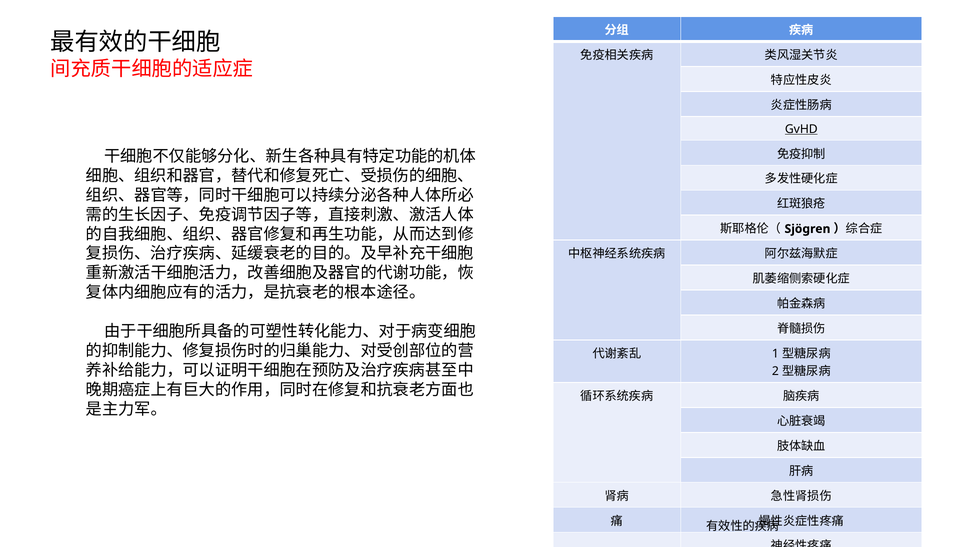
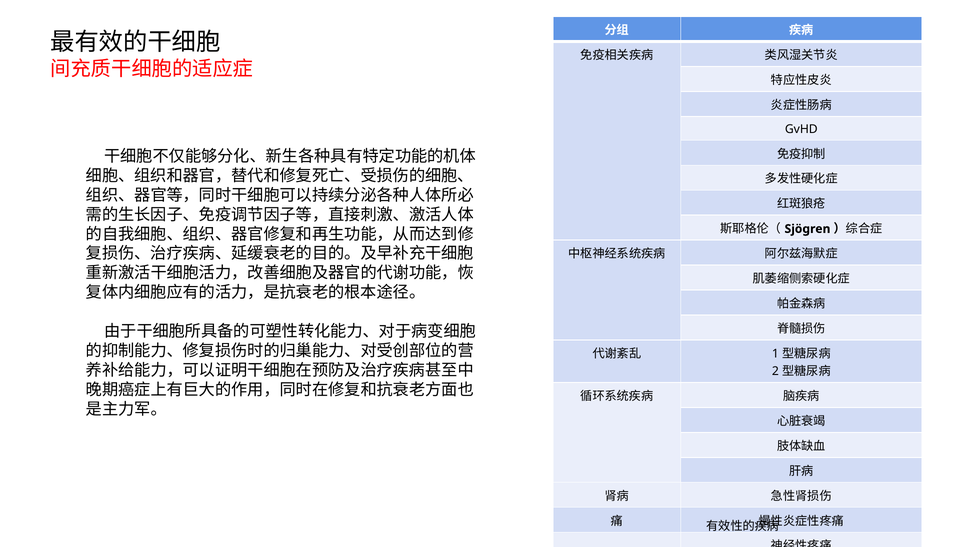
GvHD underline: present -> none (801, 129)
